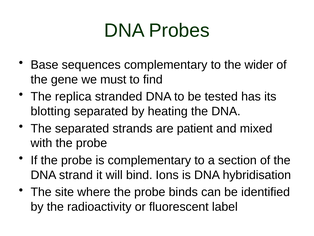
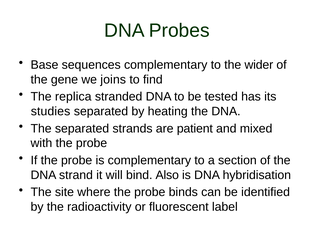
must: must -> joins (113, 79)
blotting: blotting -> studies (51, 111)
Ions: Ions -> Also (167, 175)
